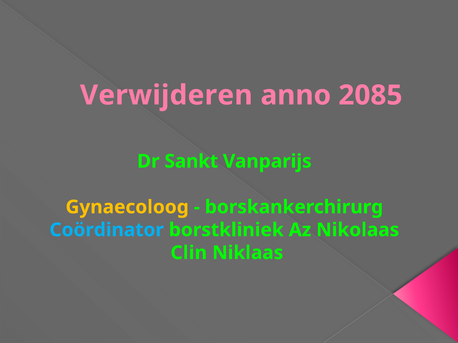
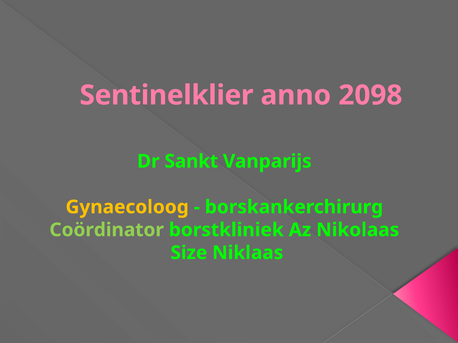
Verwijderen: Verwijderen -> Sentinelklier (167, 95)
2085: 2085 -> 2098 (370, 95)
Coördinator colour: light blue -> light green (107, 230)
Clin: Clin -> Size (189, 253)
